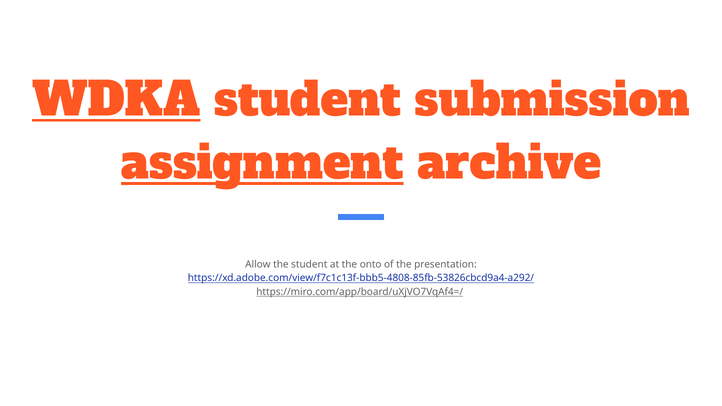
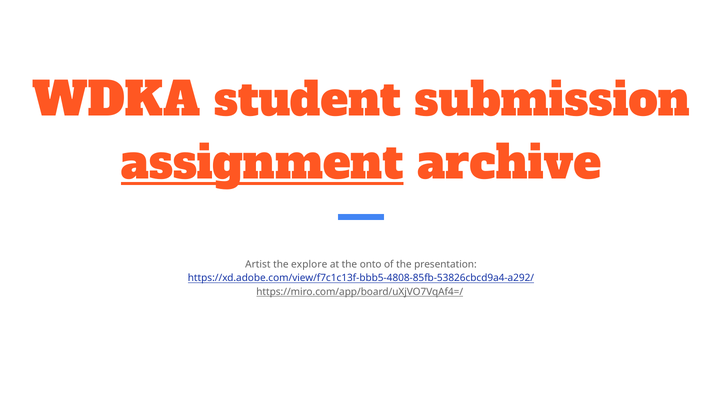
WDKA underline: present -> none (116, 101)
Allow: Allow -> Artist (258, 265)
the student: student -> explore (309, 265)
